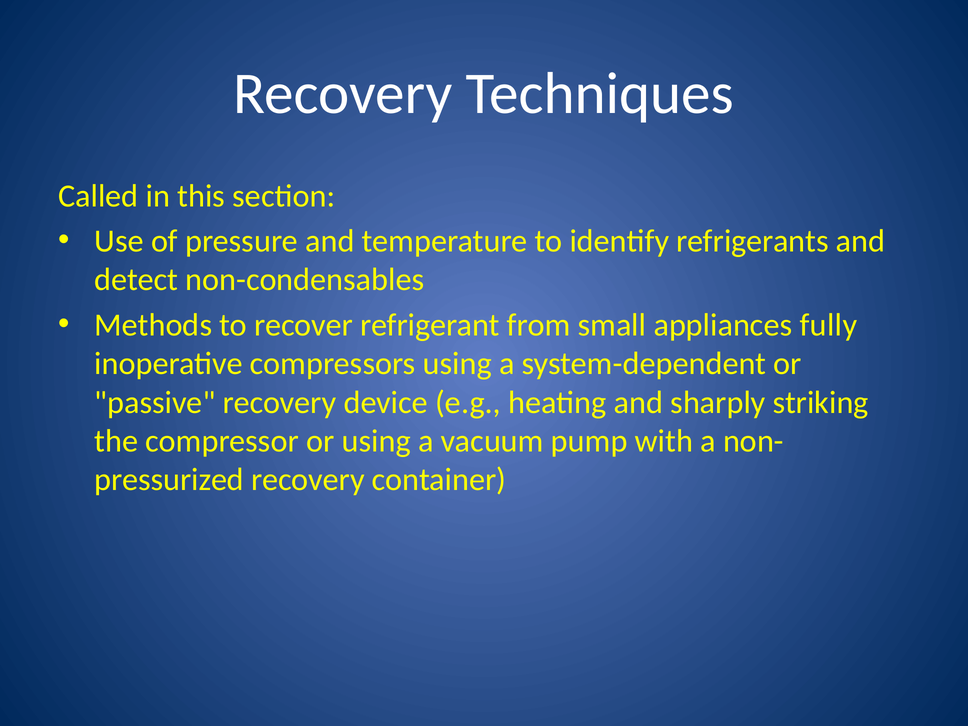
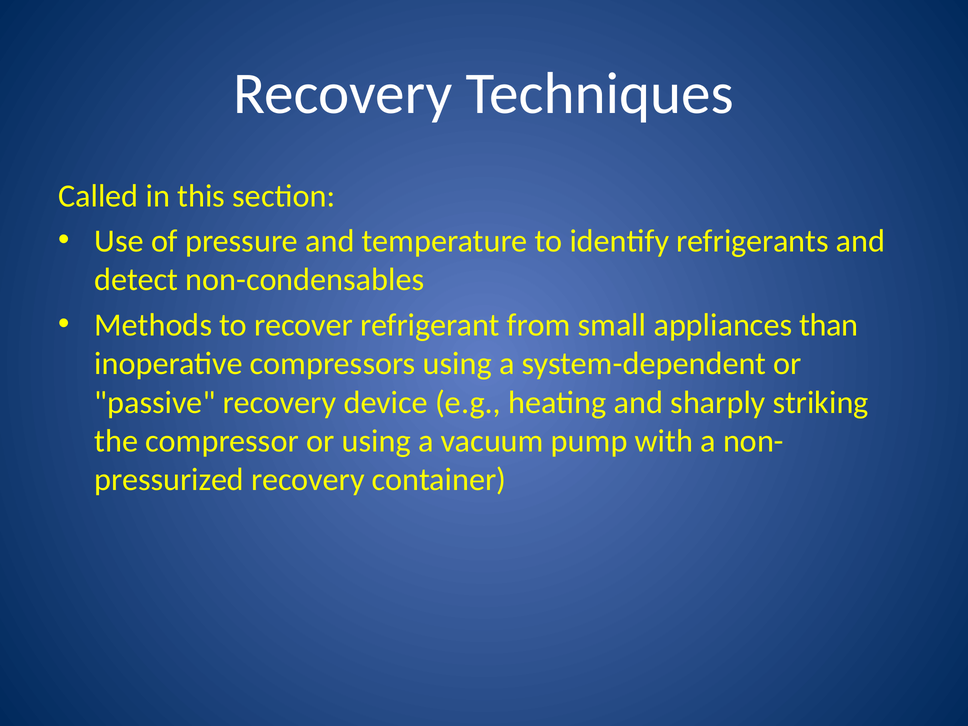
fully: fully -> than (829, 325)
